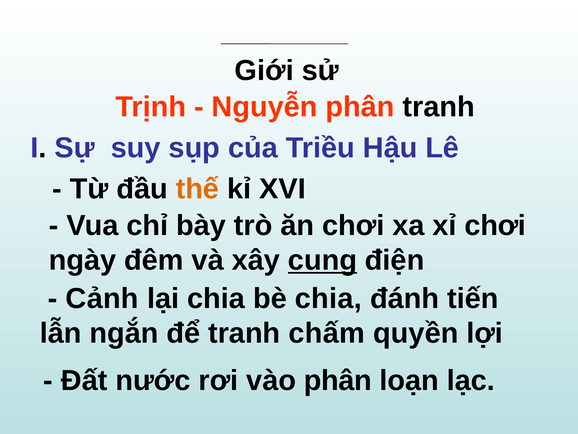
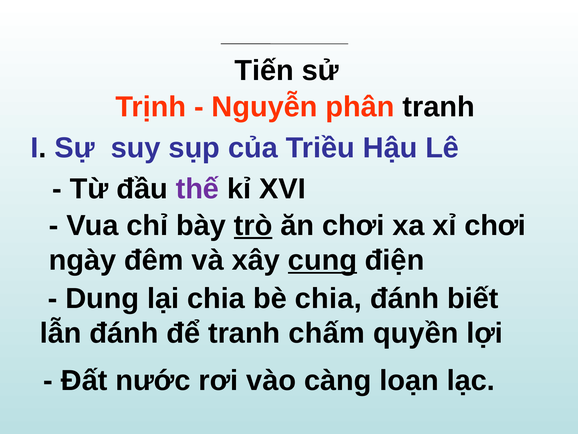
Giới: Giới -> Tiến (264, 71)
thế colour: orange -> purple (197, 189)
trò underline: none -> present (253, 225)
Cảnh: Cảnh -> Dung (102, 298)
tiến: tiến -> biết (473, 298)
lẫn ngắn: ngắn -> đánh (124, 333)
vào phân: phân -> càng (338, 380)
